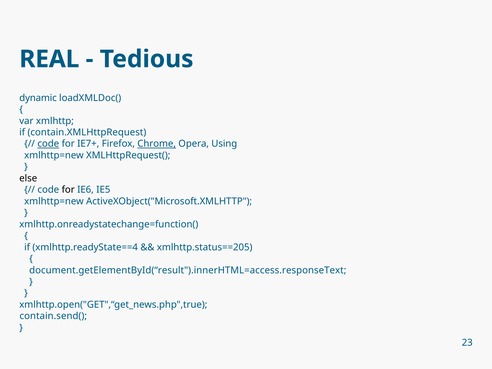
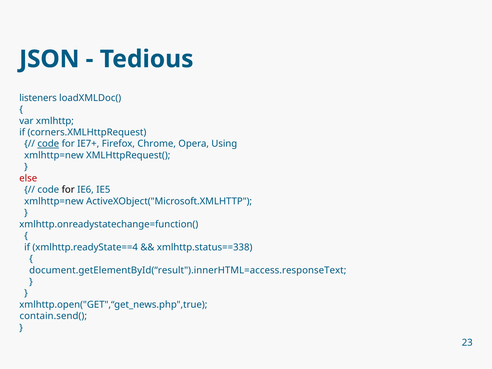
REAL: REAL -> JSON (49, 59)
dynamic: dynamic -> listeners (38, 98)
contain.XMLHttpRequest: contain.XMLHttpRequest -> corners.XMLHttpRequest (87, 132)
Chrome underline: present -> none (157, 144)
else colour: black -> red (28, 178)
xmlhttp.status==205: xmlhttp.status==205 -> xmlhttp.status==338 (205, 247)
